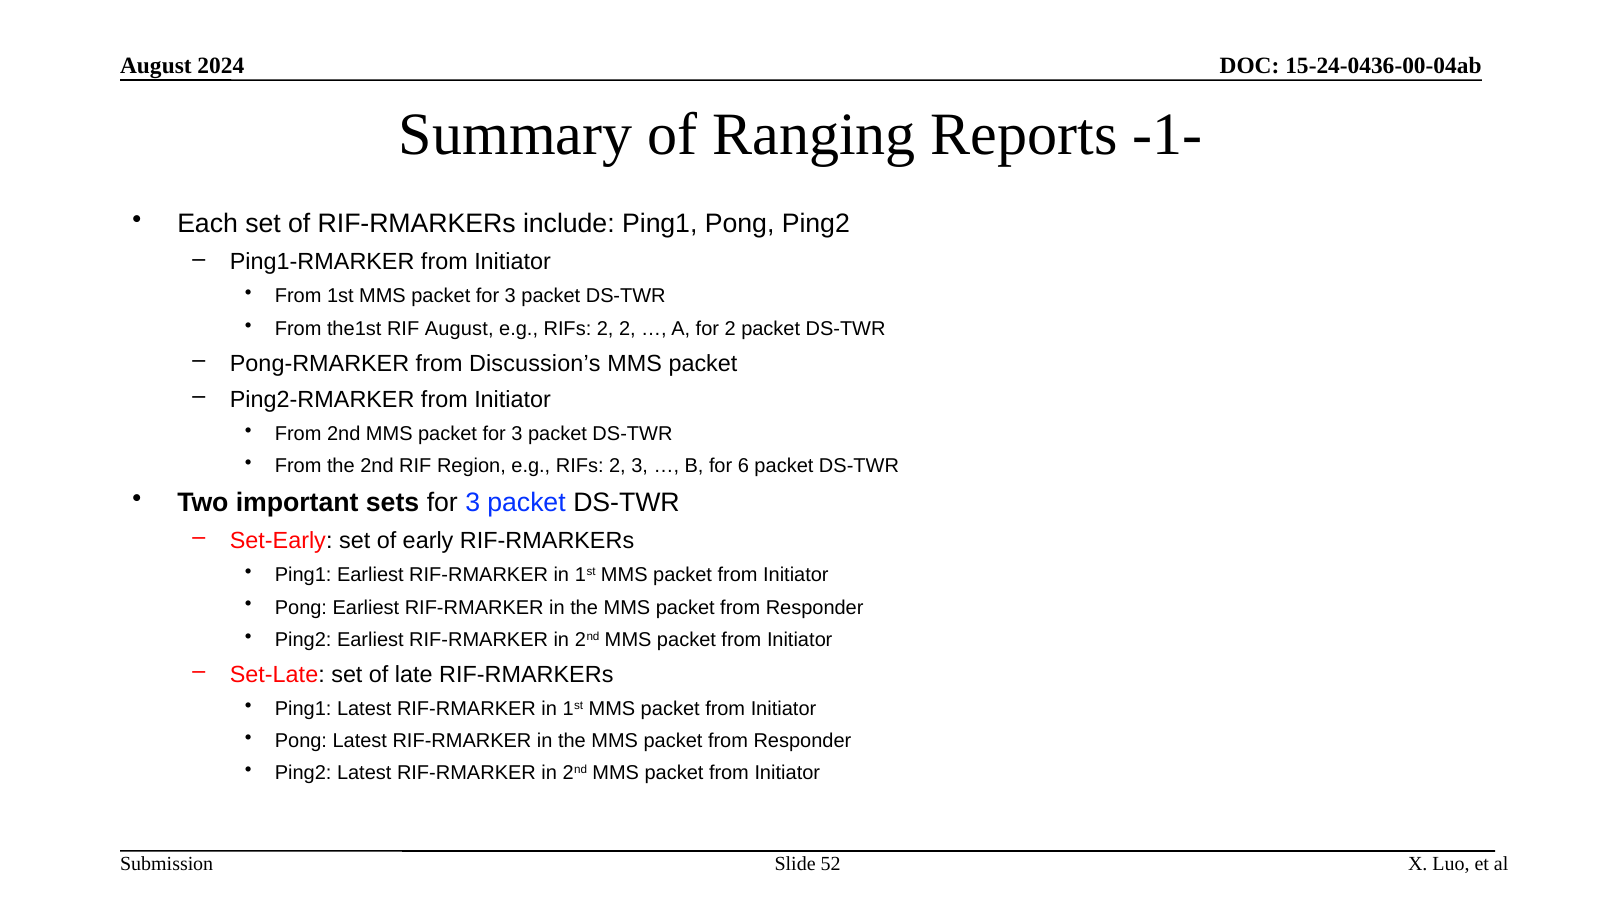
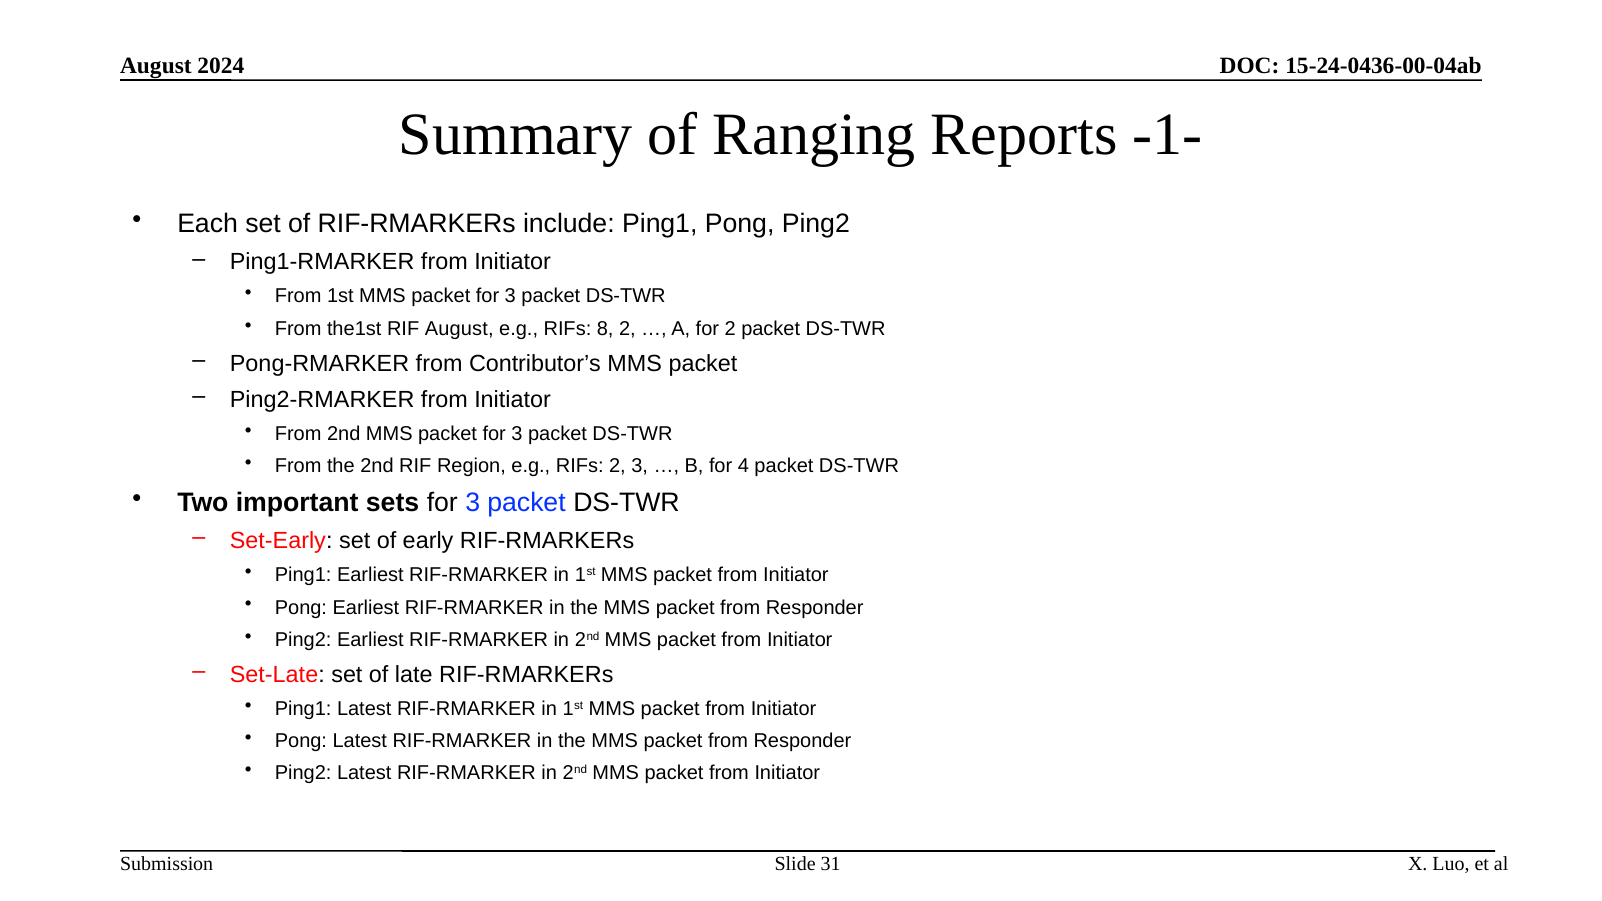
2: 2 -> 8 (605, 329)
Discussion’s: Discussion’s -> Contributor’s (535, 363)
6: 6 -> 4 (743, 466)
52: 52 -> 31 (831, 864)
